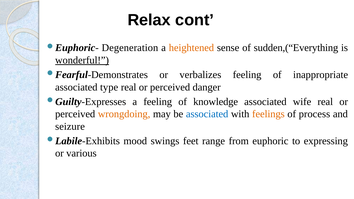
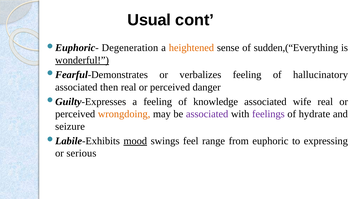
Relax: Relax -> Usual (149, 20)
inappropriate: inappropriate -> hallucinatory (321, 75)
type: type -> then (109, 87)
associated colour: blue -> purple (207, 114)
feelings colour: orange -> purple (268, 114)
process: process -> hydrate (314, 114)
mood underline: none -> present (135, 141)
feet: feet -> feel (191, 141)
various: various -> serious (81, 153)
